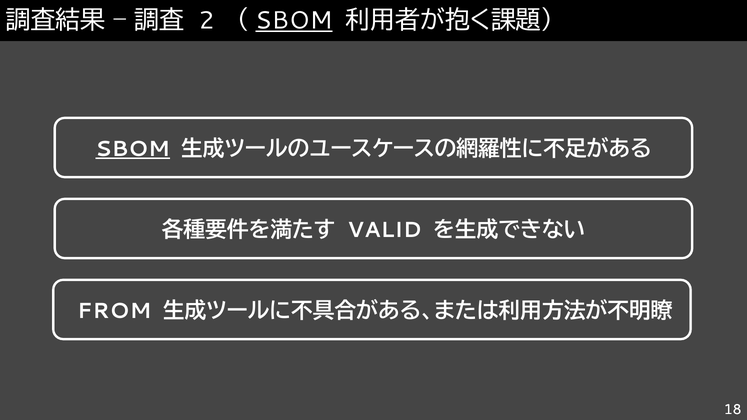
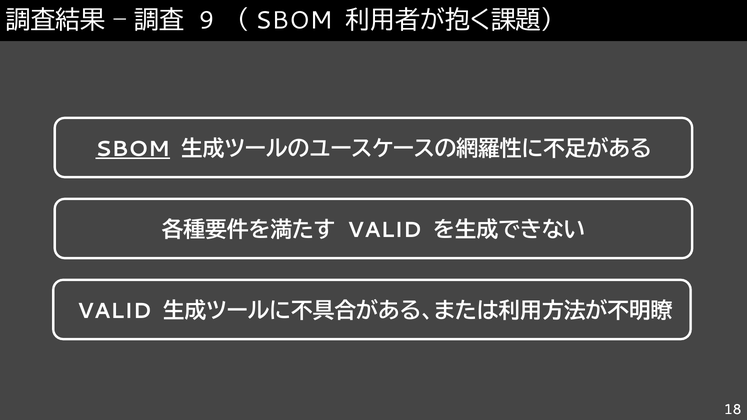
2: 2 -> 9 (206, 20)
SBOM underline: present -> none (294, 20)
FROM: FROM -> VALID (114, 311)
